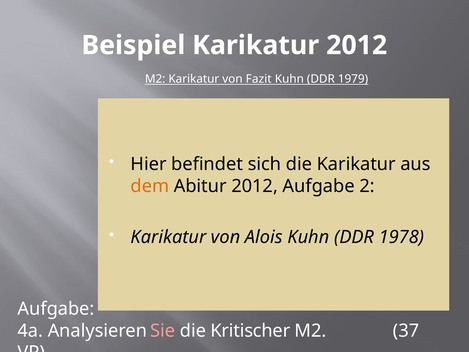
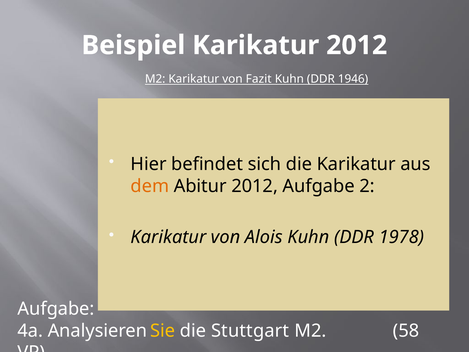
1979: 1979 -> 1946 (353, 79)
Sie colour: pink -> yellow (163, 330)
Kritischer: Kritischer -> Stuttgart (250, 330)
37: 37 -> 58 (406, 330)
